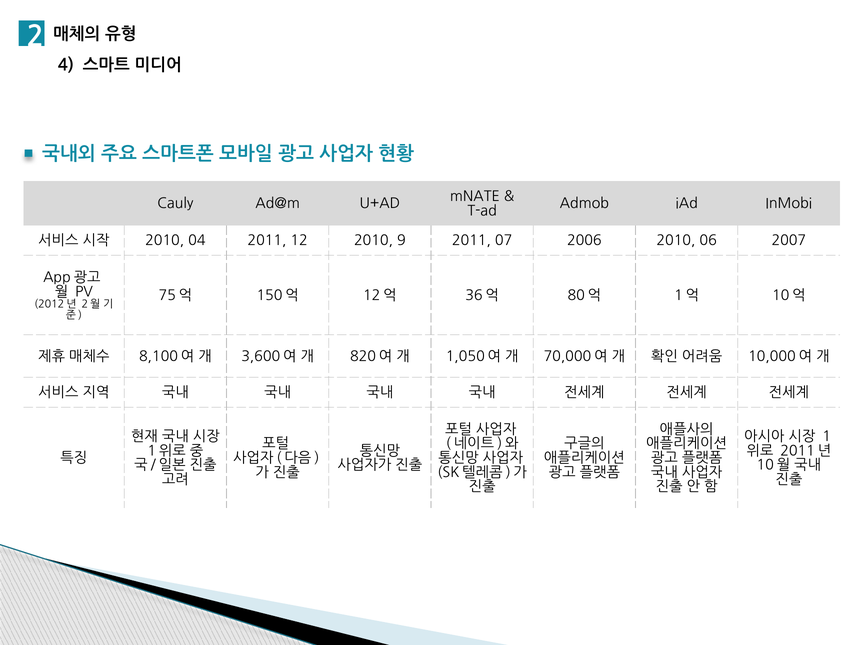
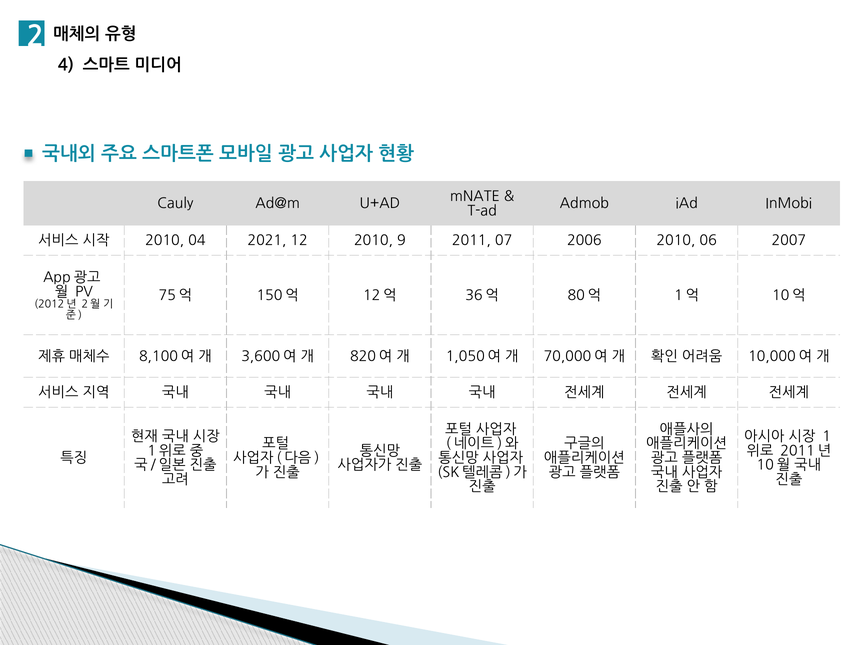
04 2011: 2011 -> 2021 (267, 241)
